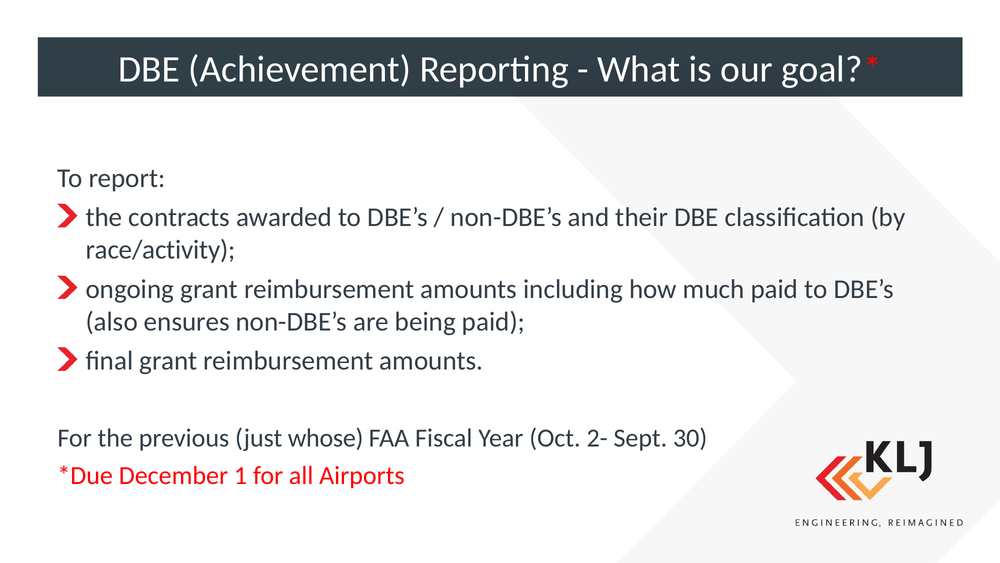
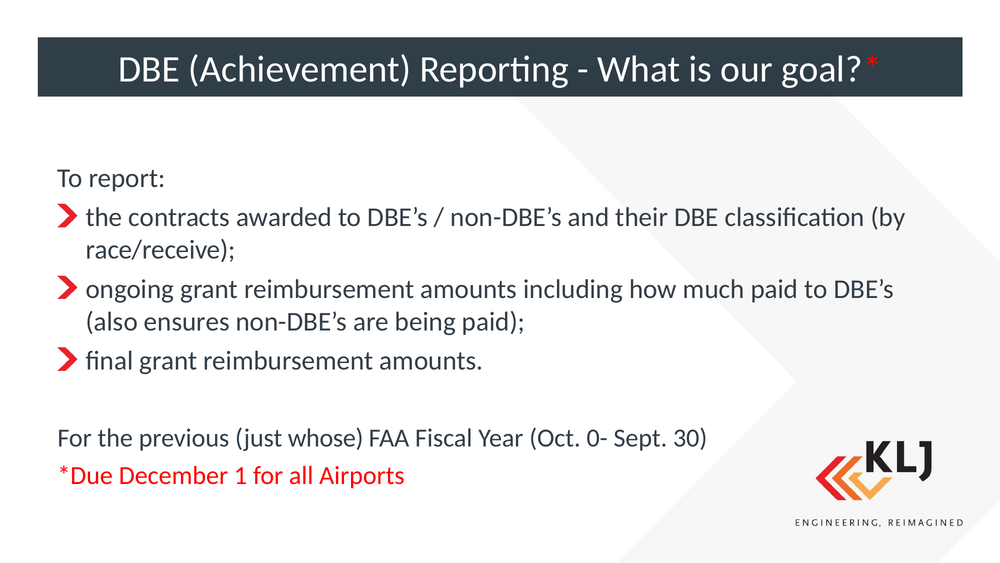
race/activity: race/activity -> race/receive (161, 250)
2-: 2- -> 0- (597, 438)
